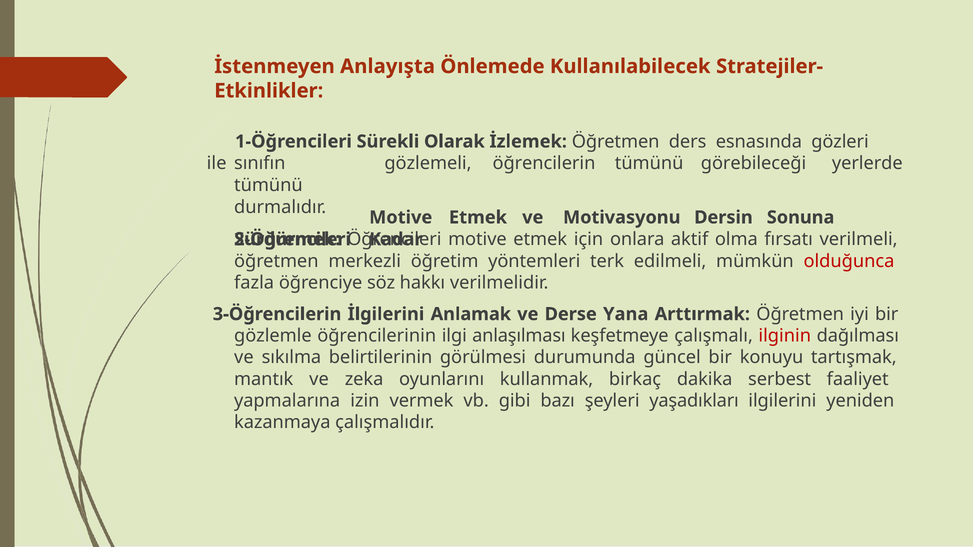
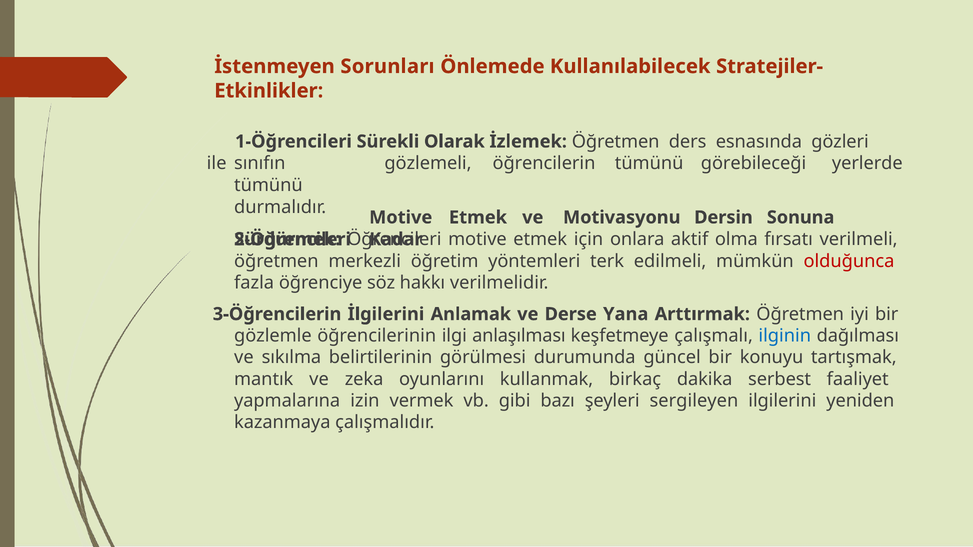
Anlayışta: Anlayışta -> Sorunları (387, 66)
ilginin colour: red -> blue (785, 336)
yaşadıkları: yaşadıkları -> sergileyen (694, 401)
